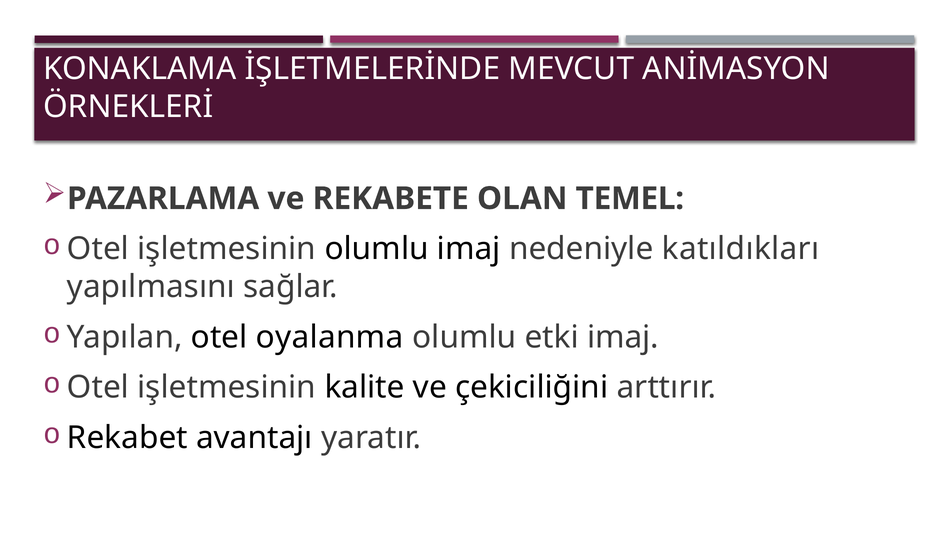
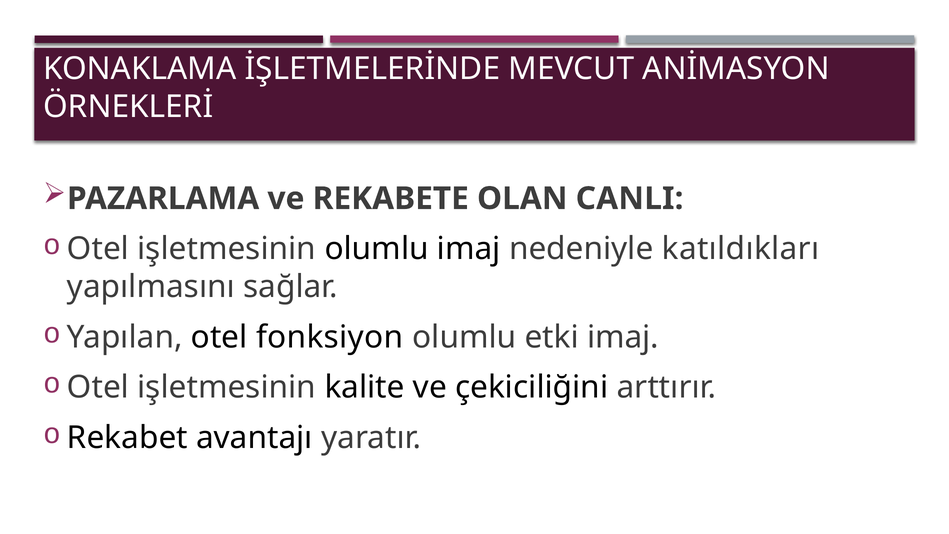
TEMEL: TEMEL -> CANLI (630, 198)
oyalanma: oyalanma -> fonksiyon (330, 337)
